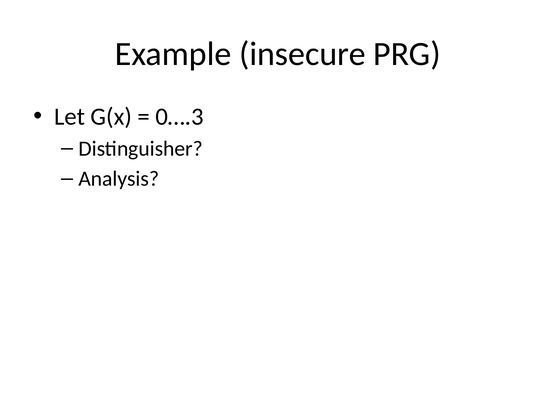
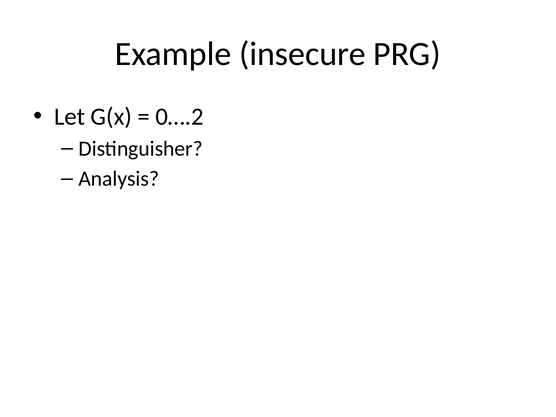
0….3: 0….3 -> 0….2 (180, 117)
